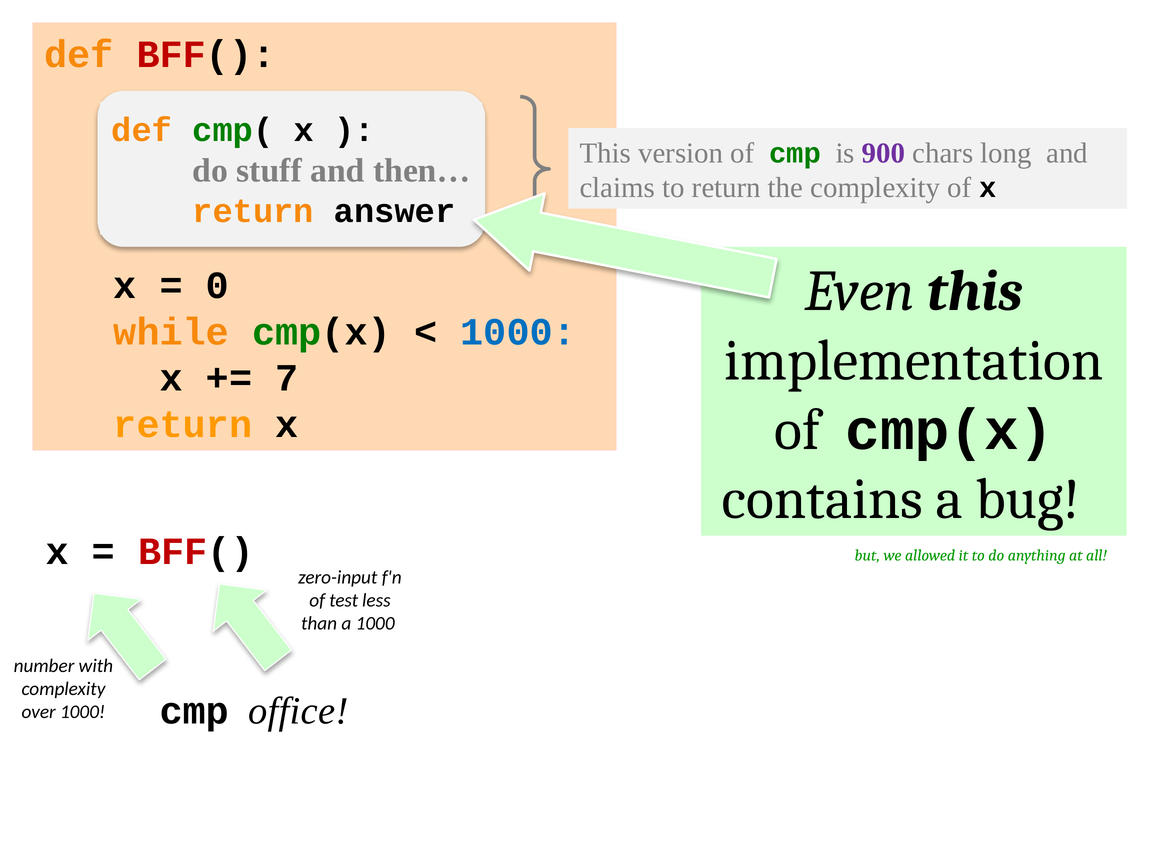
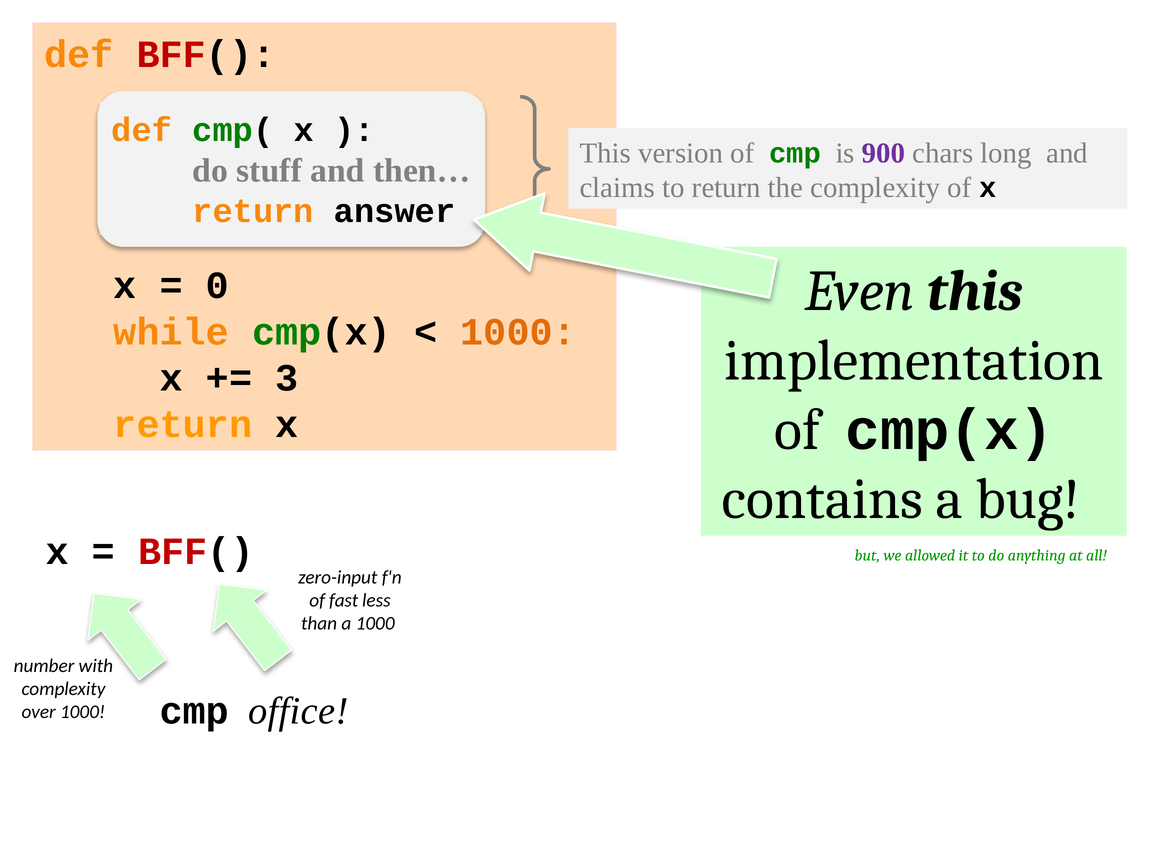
1000 colour: blue -> orange (518, 332)
7: 7 -> 3 (287, 378)
test: test -> fast (344, 600)
